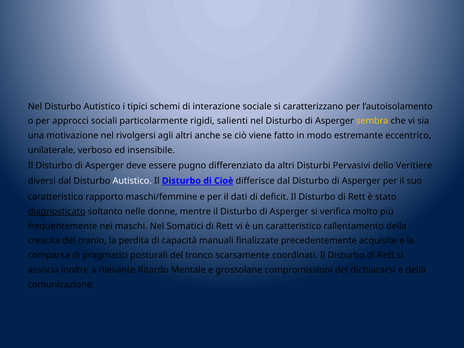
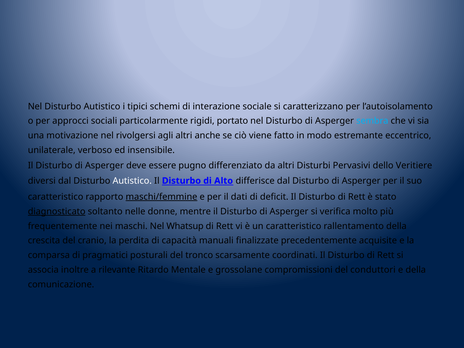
salienti: salienti -> portato (232, 121)
sembra colour: yellow -> light blue (372, 121)
Cioè: Cioè -> Alto (224, 181)
maschi/femmine underline: none -> present (161, 197)
Somatici: Somatici -> Whatsup (185, 226)
dichiararsi: dichiararsi -> conduttori (373, 270)
